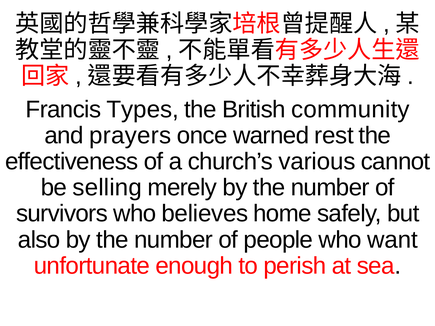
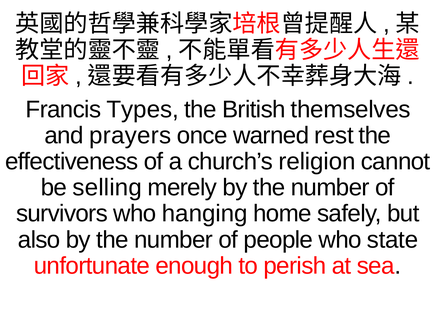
community: community -> themselves (351, 110)
various: various -> religion (317, 162)
believes: believes -> hanging (205, 214)
want: want -> state (393, 240)
